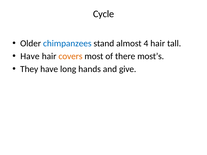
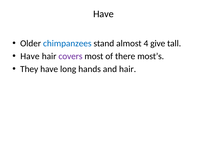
Cycle: Cycle -> Have (103, 14)
4 hair: hair -> give (158, 43)
covers colour: orange -> purple (70, 56)
and give: give -> hair (128, 69)
